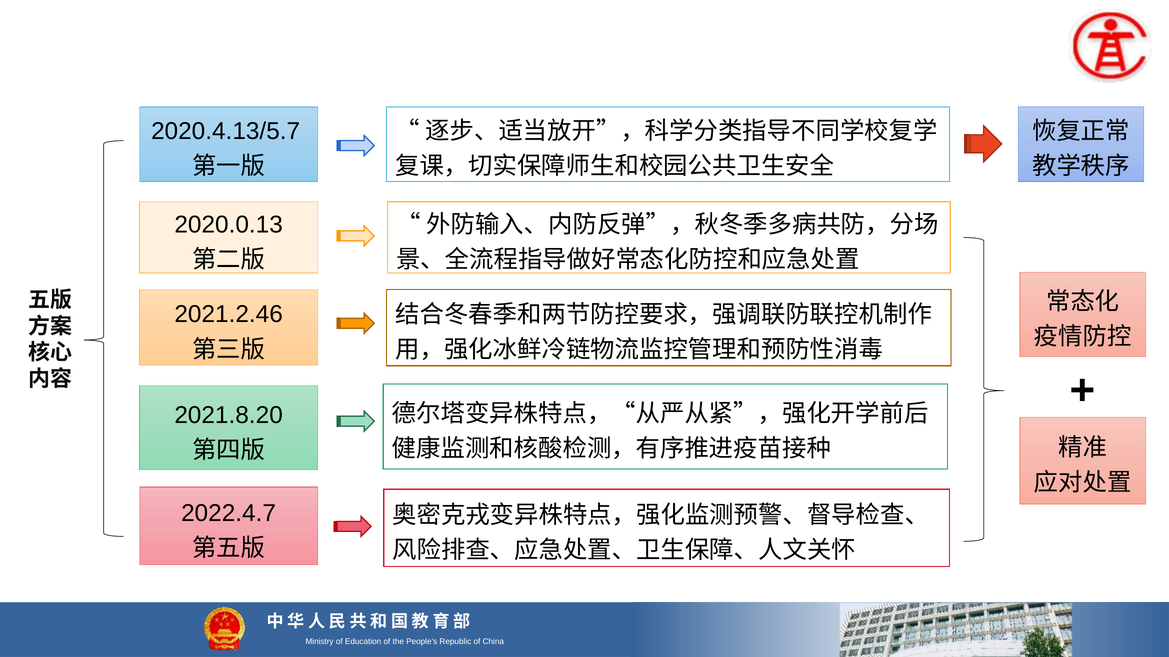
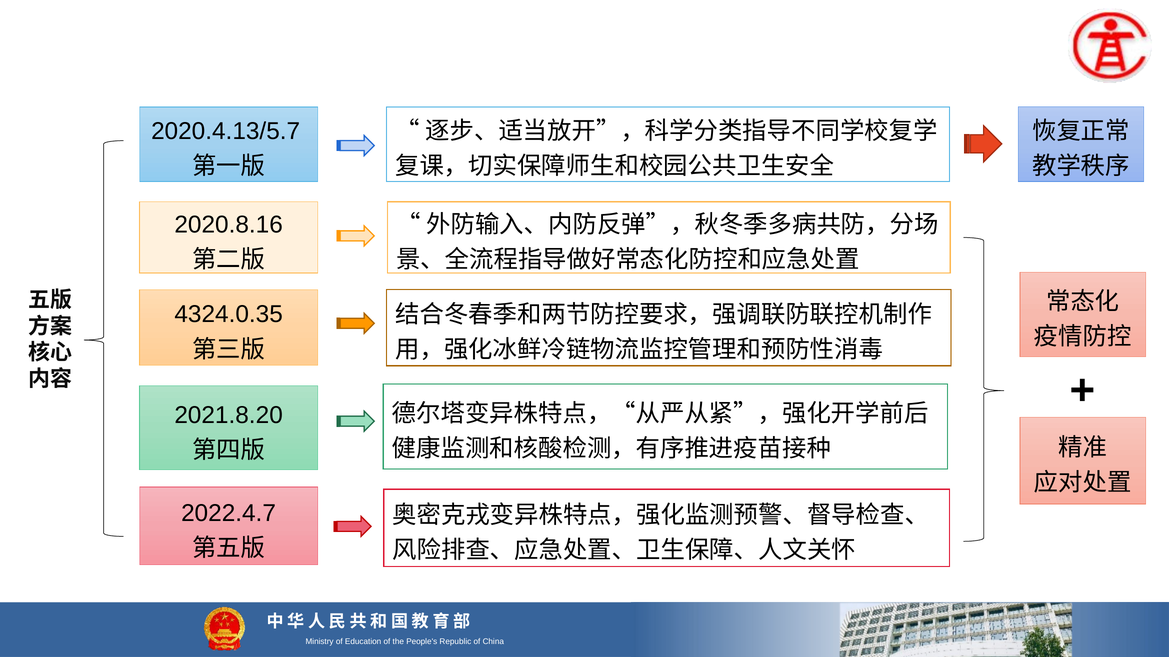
2020.0.13: 2020.0.13 -> 2020.8.16 (229, 225)
2021.2.46: 2021.2.46 -> 4324.0.35 (229, 315)
